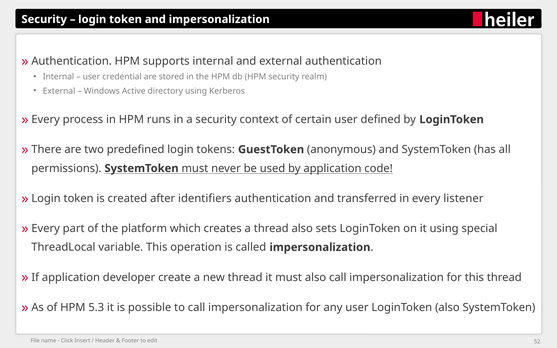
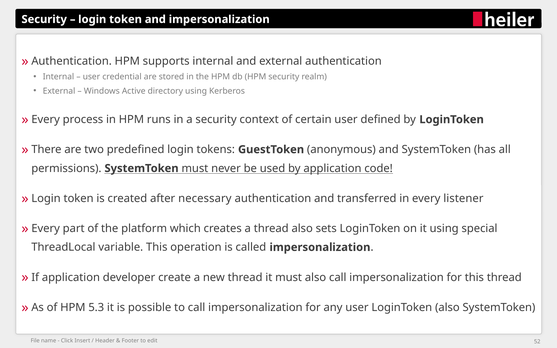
identifiers: identifiers -> necessary (205, 198)
